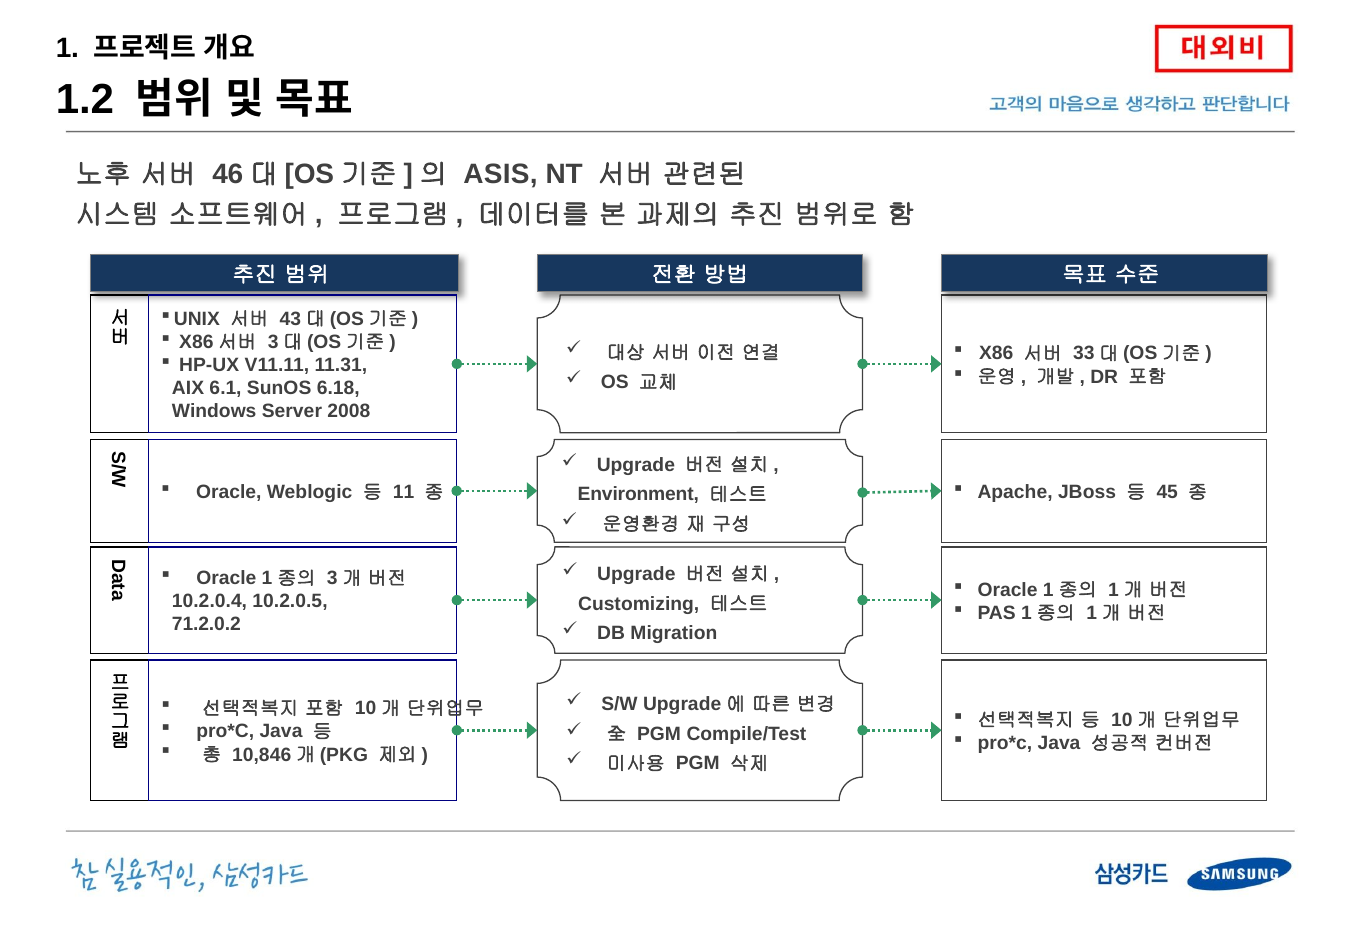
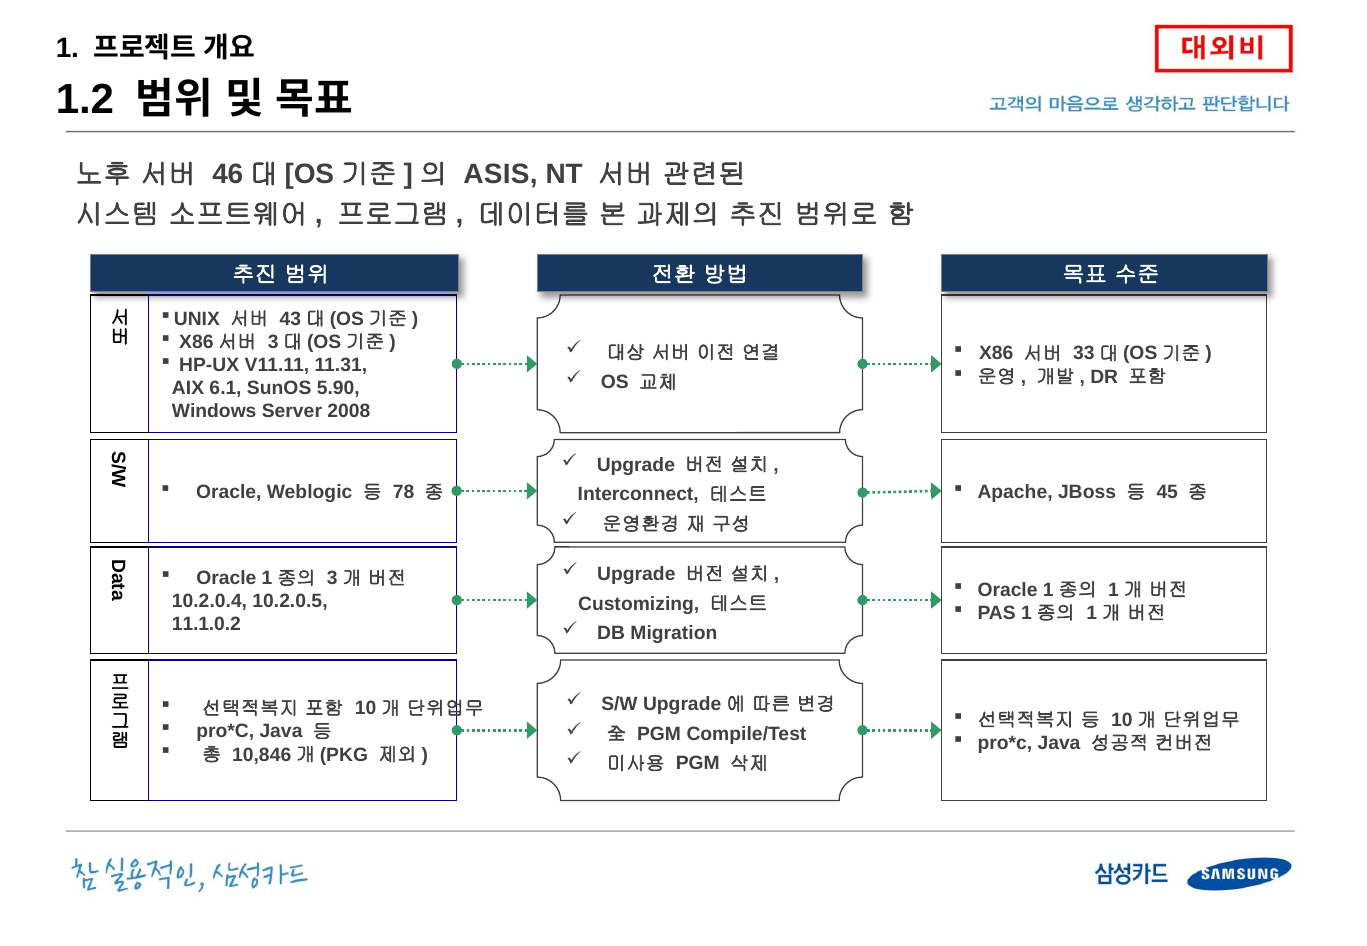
6.18: 6.18 -> 5.90 (338, 388)
11: 11 -> 78 (404, 492)
Environment: Environment -> Interconnect (638, 495)
71.2.0.2: 71.2.0.2 -> 11.1.0.2 (206, 625)
